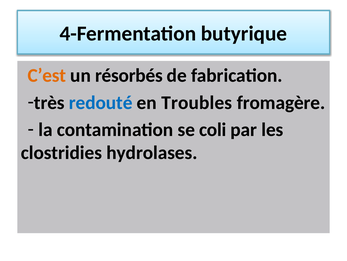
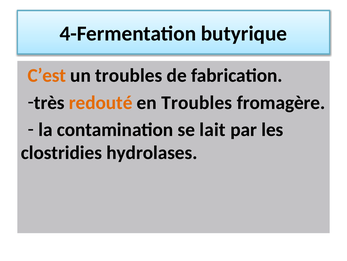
un résorbés: résorbés -> troubles (129, 75)
redouté colour: blue -> orange (101, 102)
coli: coli -> lait (213, 129)
